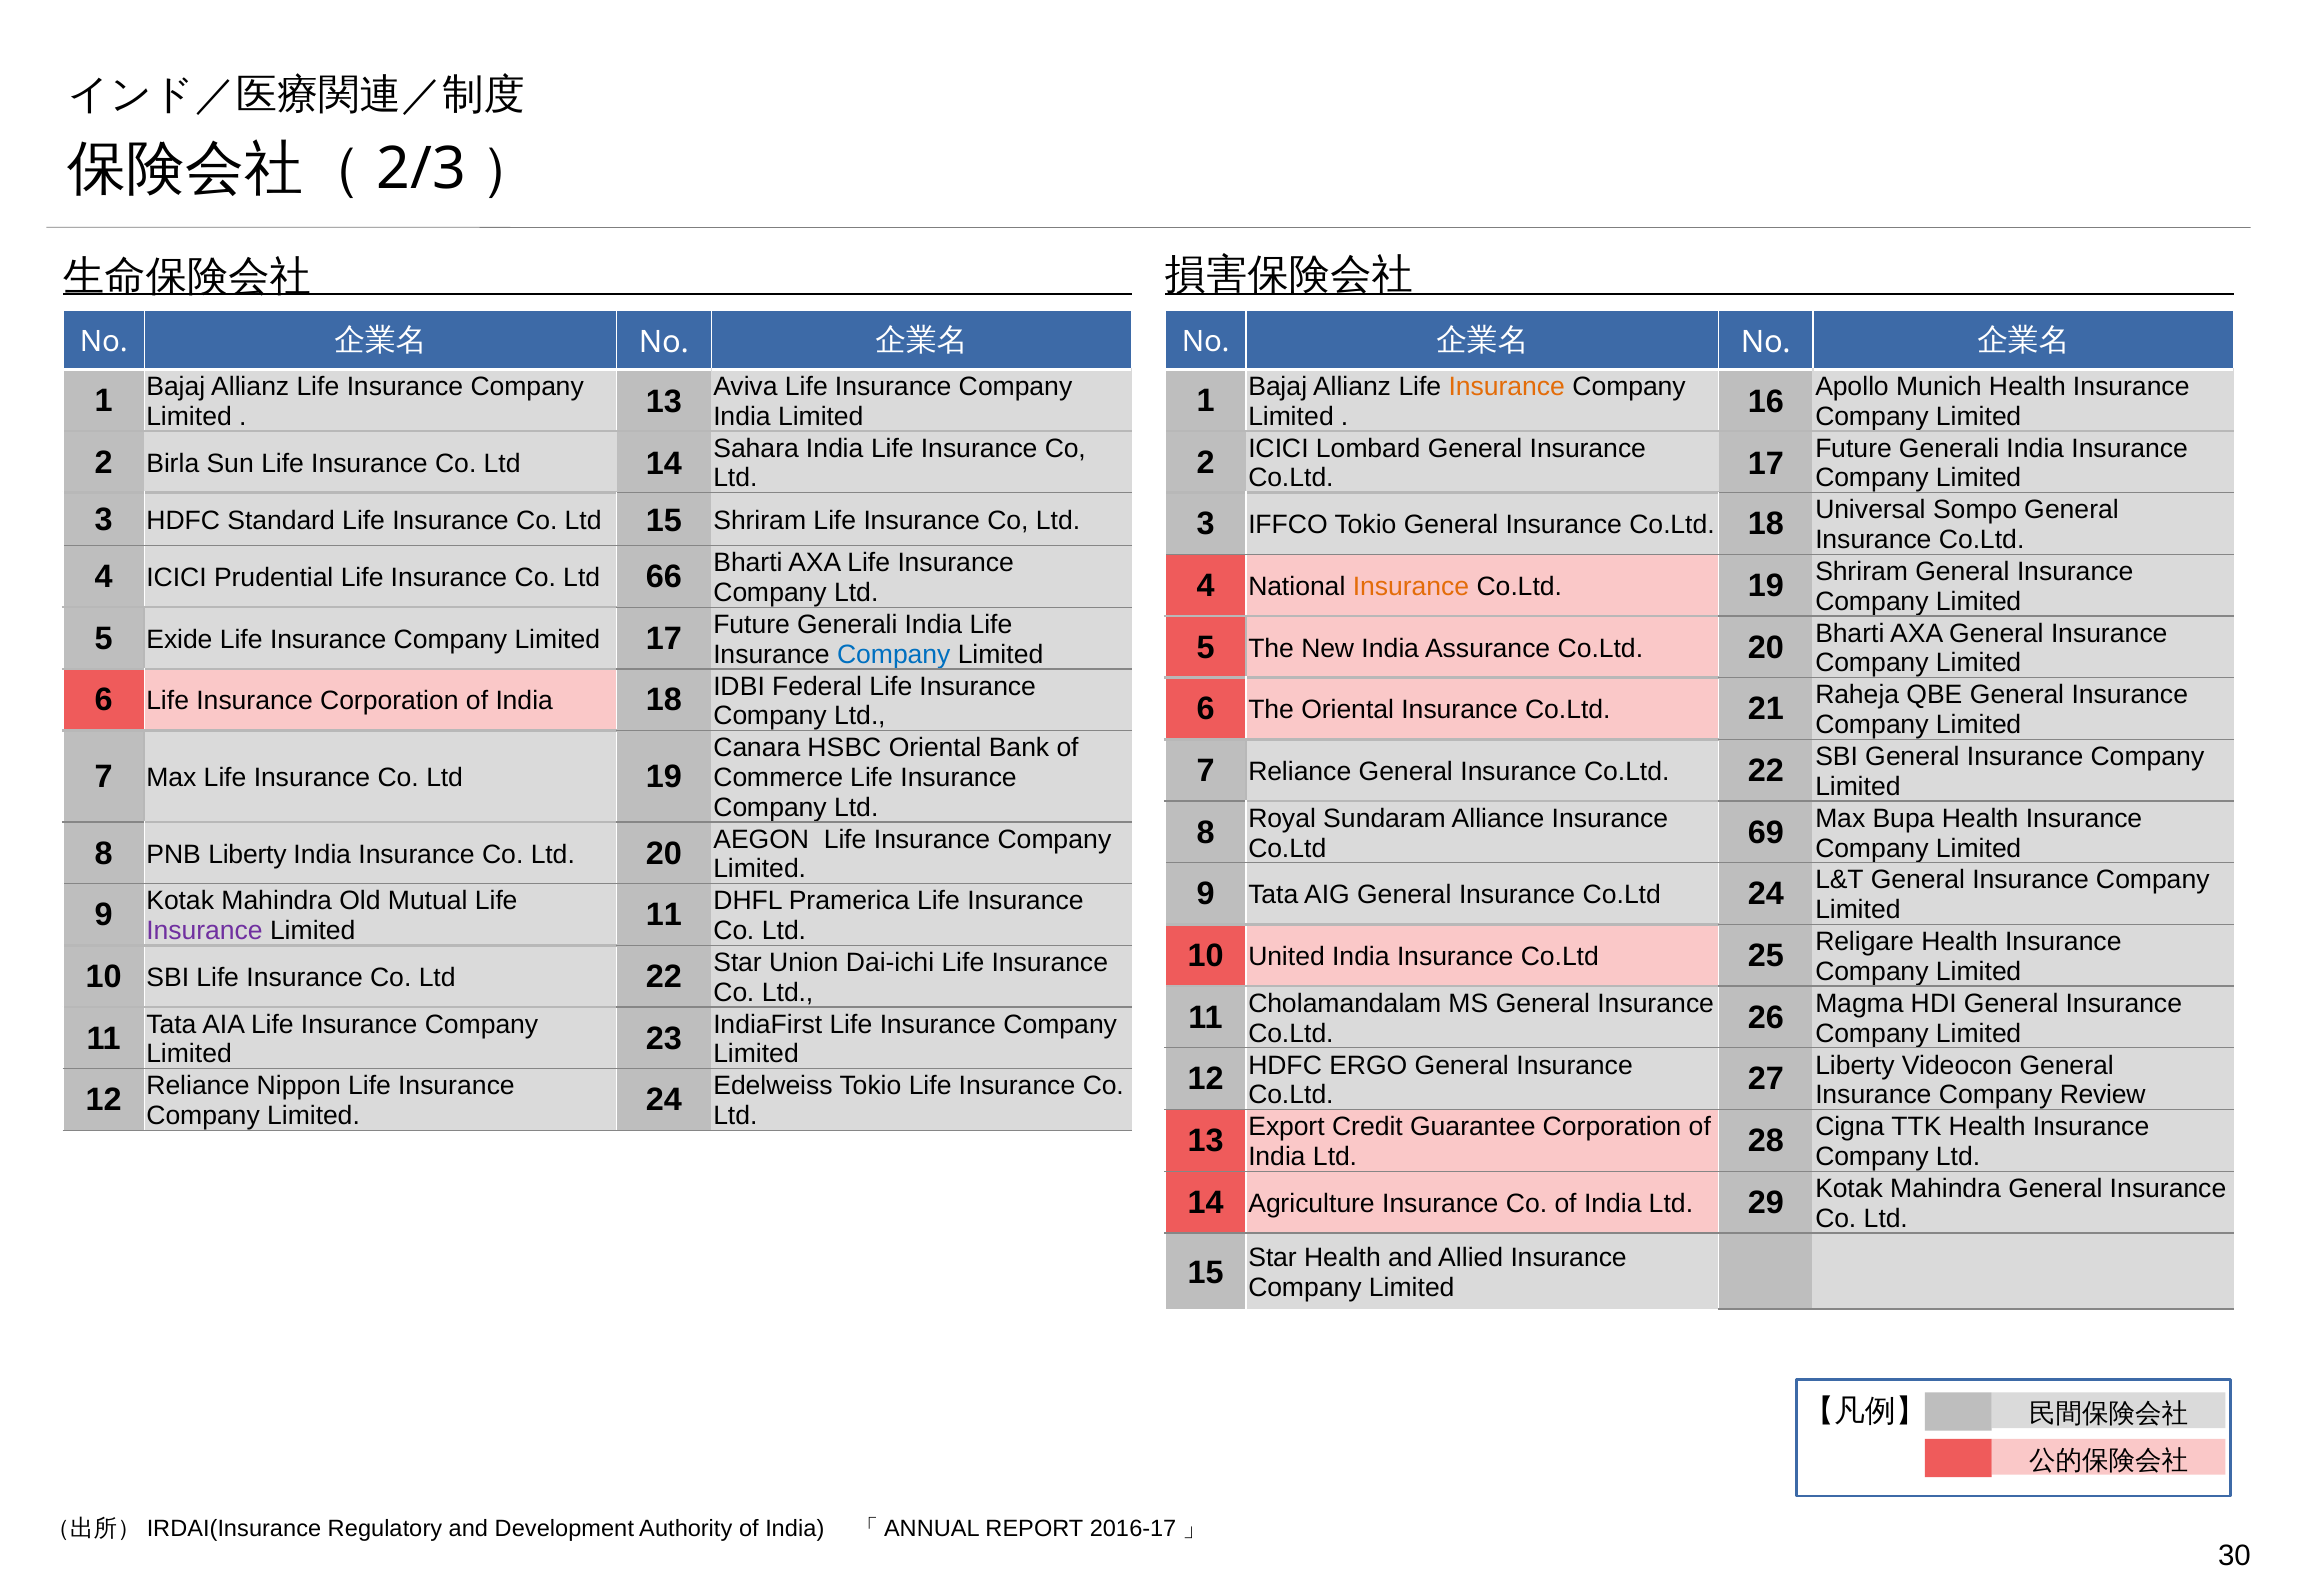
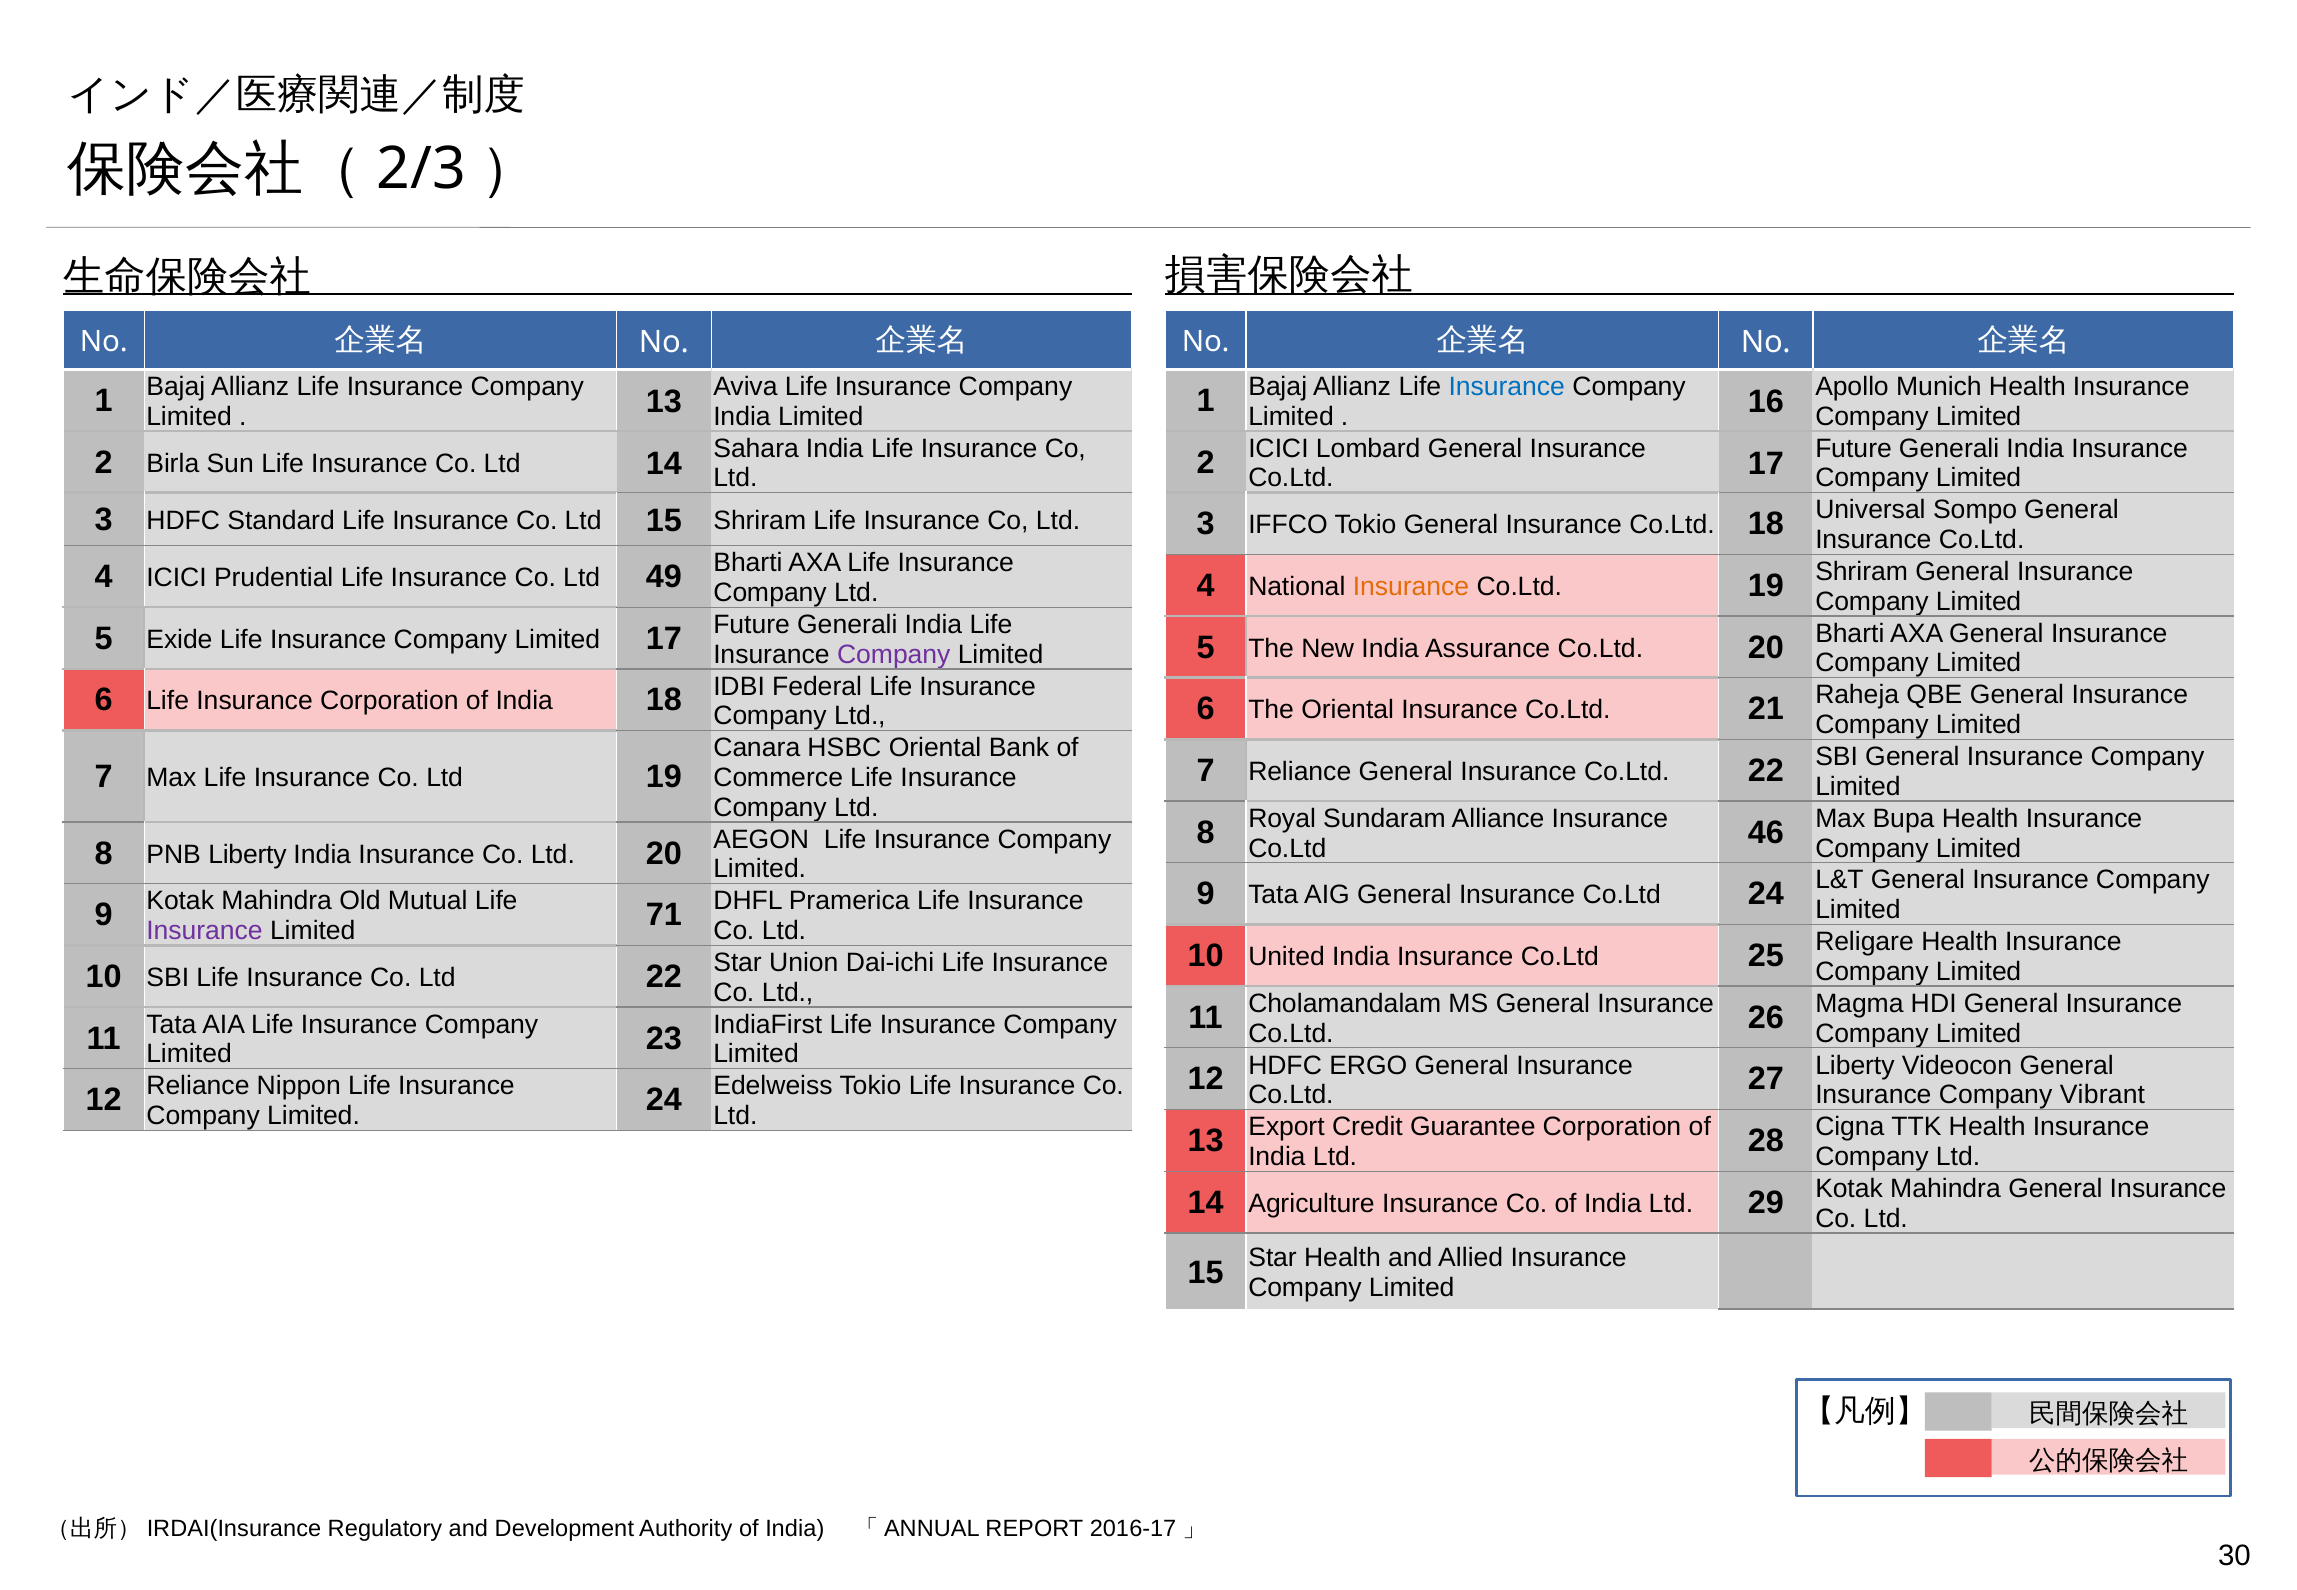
Insurance colour: orange -> blue (1507, 387)
66: 66 -> 49 (664, 577)
Company colour: blue -> purple (894, 654)
69: 69 -> 46 (1766, 833)
11: 11 -> 71 (664, 915)
Review: Review -> Vibrant (2102, 1095)
